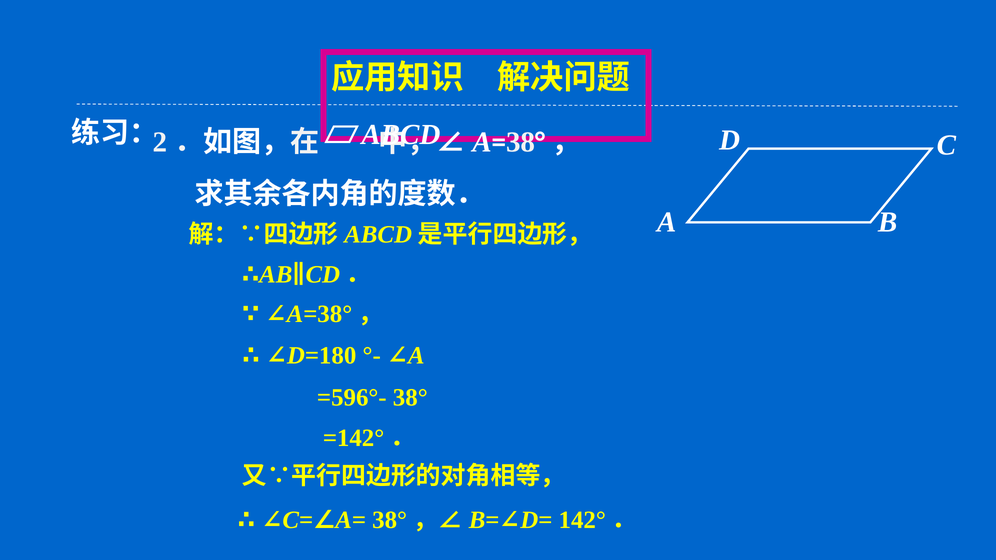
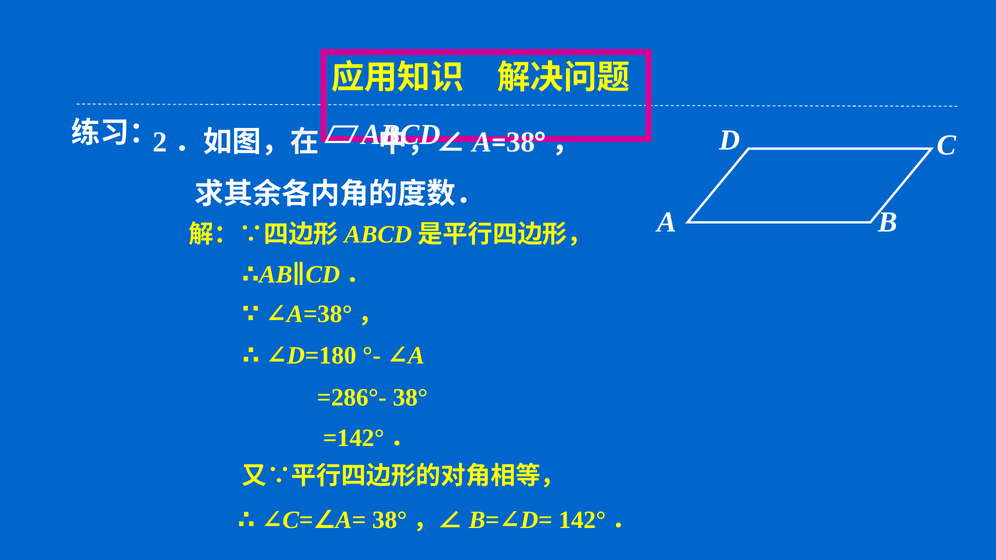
=596°-: =596°- -> =286°- (352, 398)
